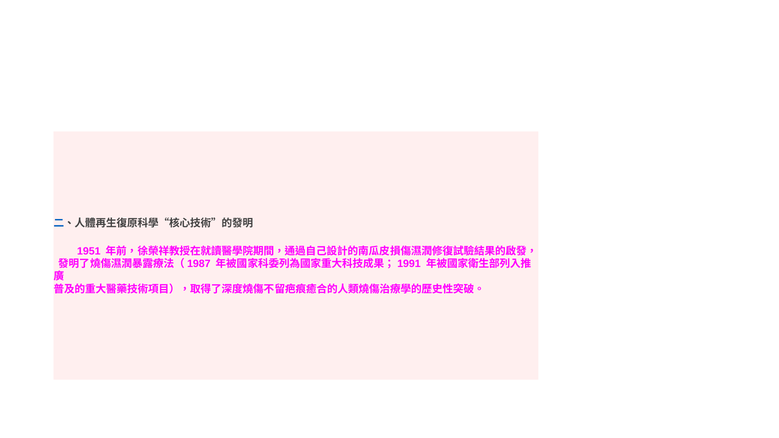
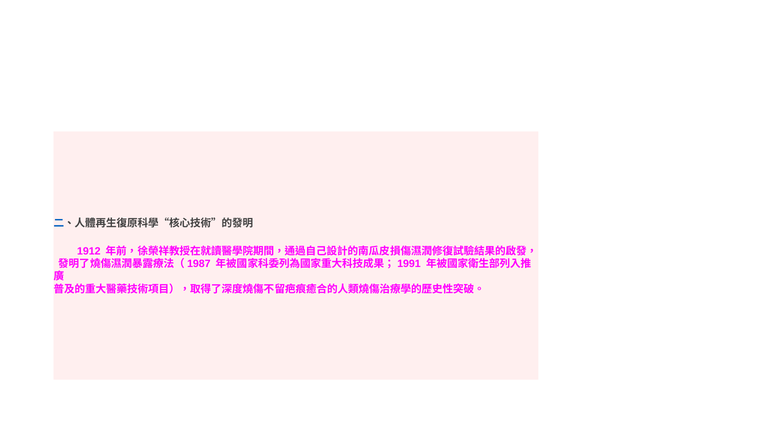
1951: 1951 -> 1912 (89, 251)
